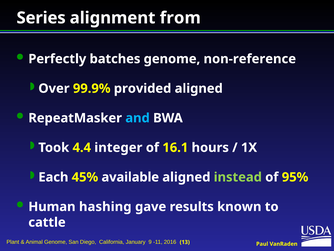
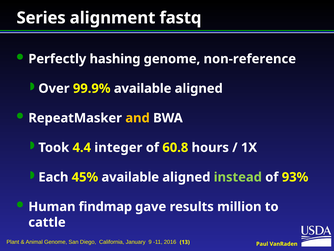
from: from -> fastq (180, 18)
batches: batches -> hashing (115, 59)
99.9% provided: provided -> available (143, 88)
and colour: light blue -> yellow (138, 118)
16.1: 16.1 -> 60.8 (175, 147)
95%: 95% -> 93% (295, 177)
hashing: hashing -> findmap (105, 206)
known: known -> million (239, 206)
